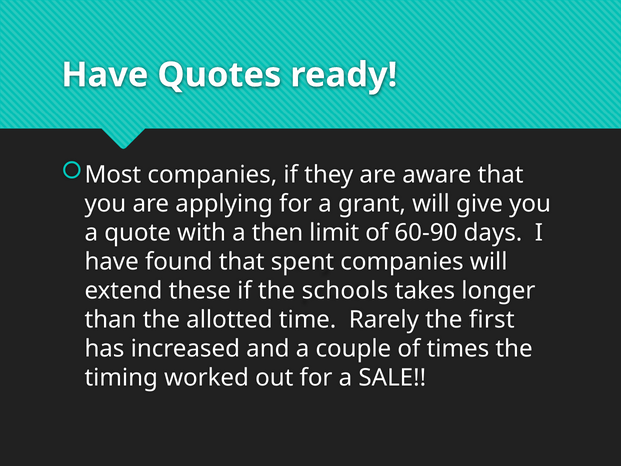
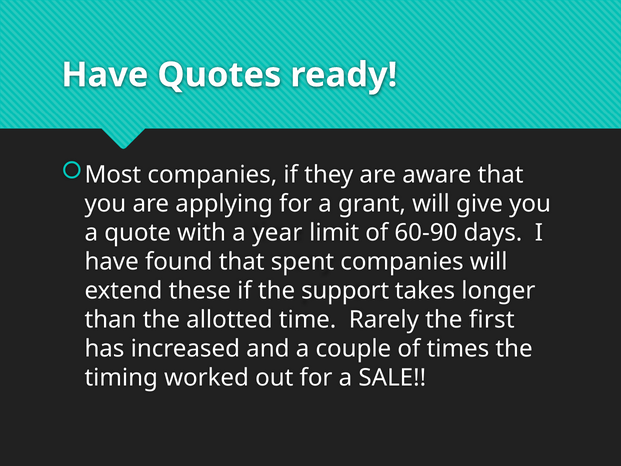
then: then -> year (277, 233)
schools: schools -> support (345, 291)
